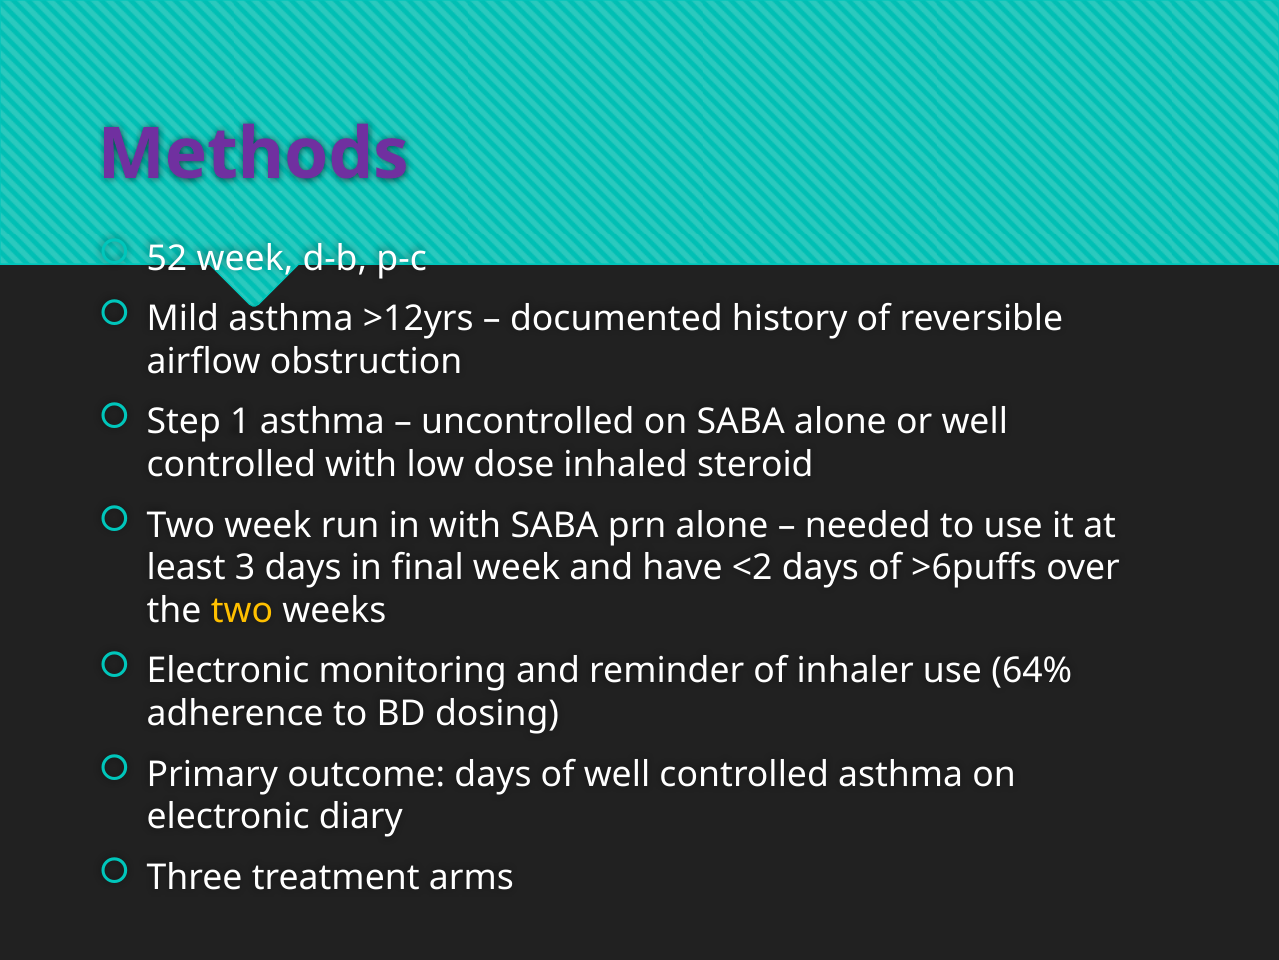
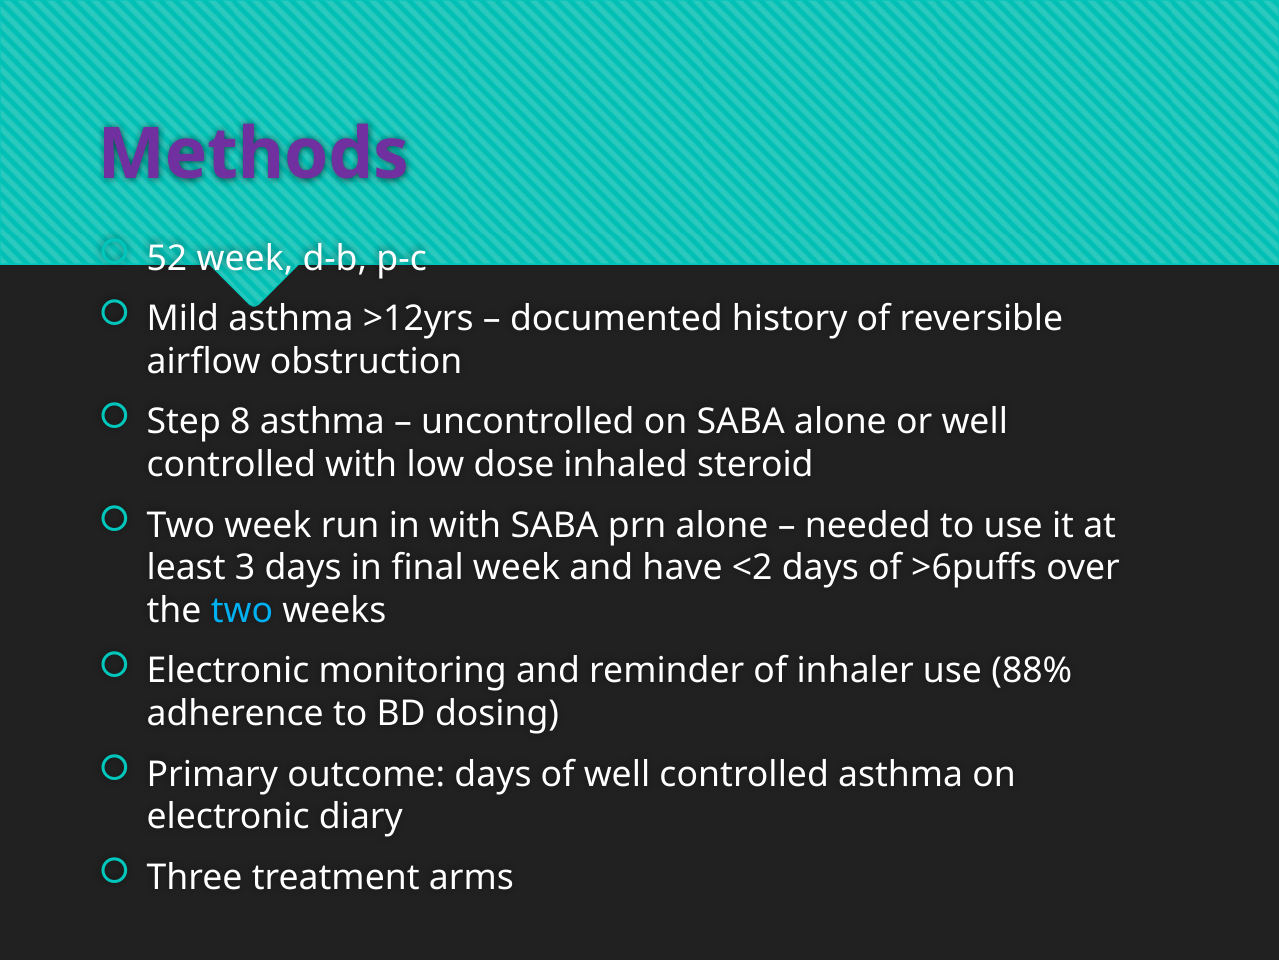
1: 1 -> 8 (240, 422)
two colour: yellow -> light blue (242, 610)
64%: 64% -> 88% (1032, 671)
